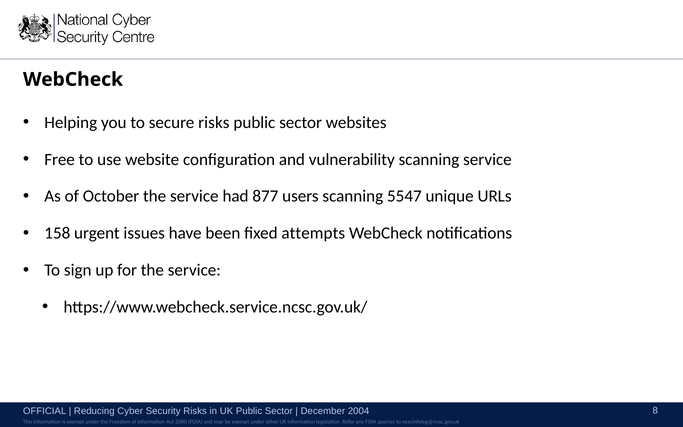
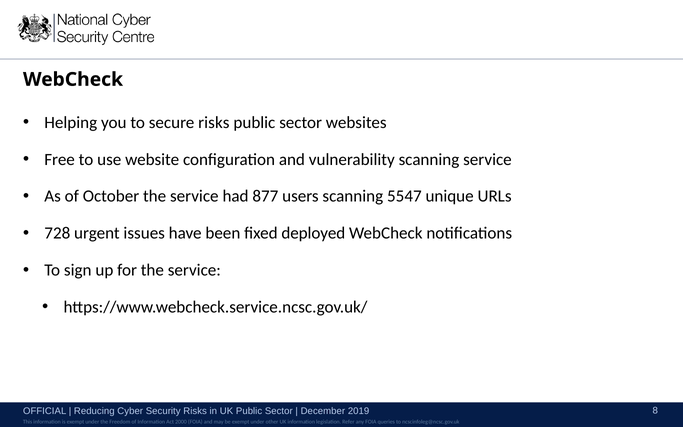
158: 158 -> 728 (57, 233)
attempts: attempts -> deployed (313, 233)
2004: 2004 -> 2019 (359, 411)
